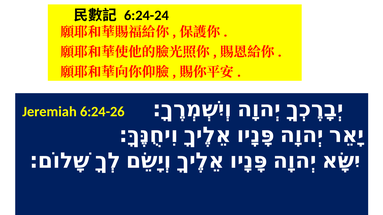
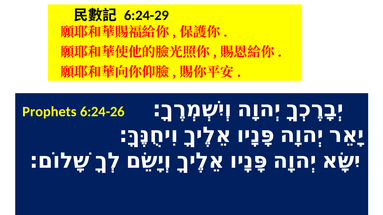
6:24-24: 6:24-24 -> 6:24-29 (147, 15)
Jeremiah: Jeremiah -> Prophets (50, 112)
